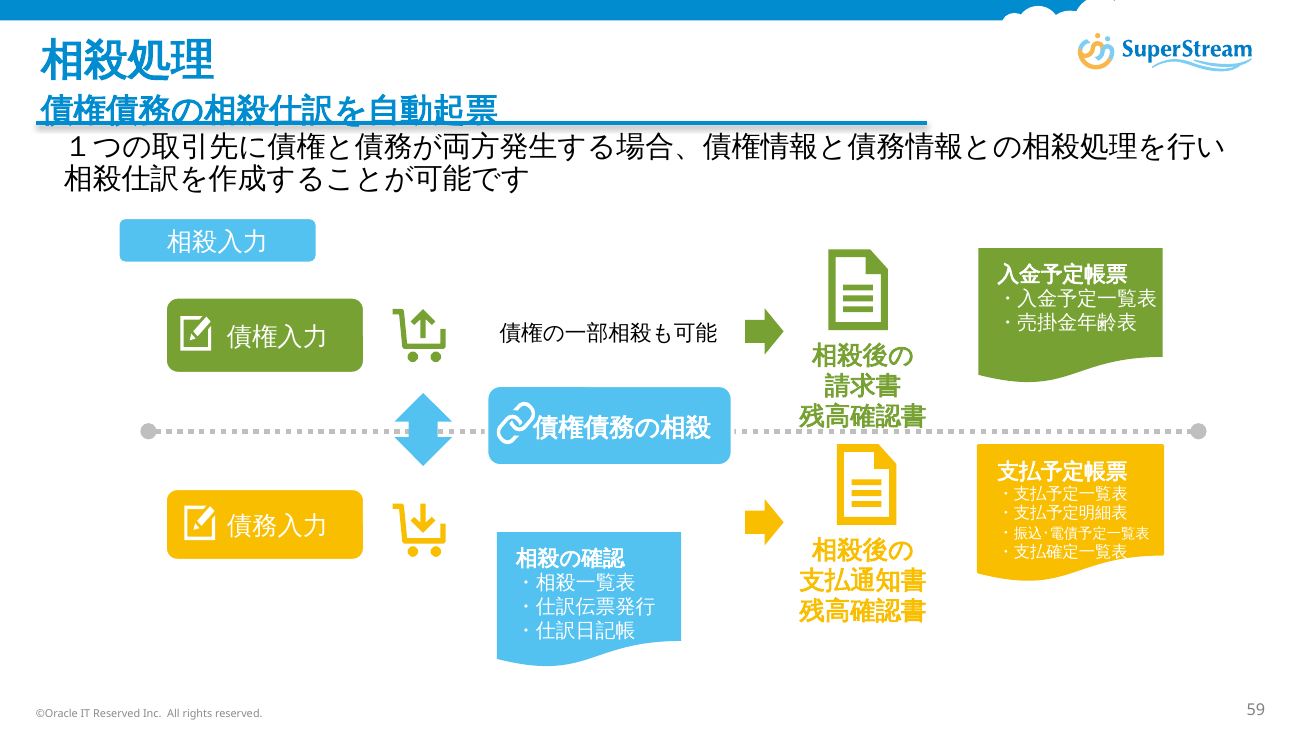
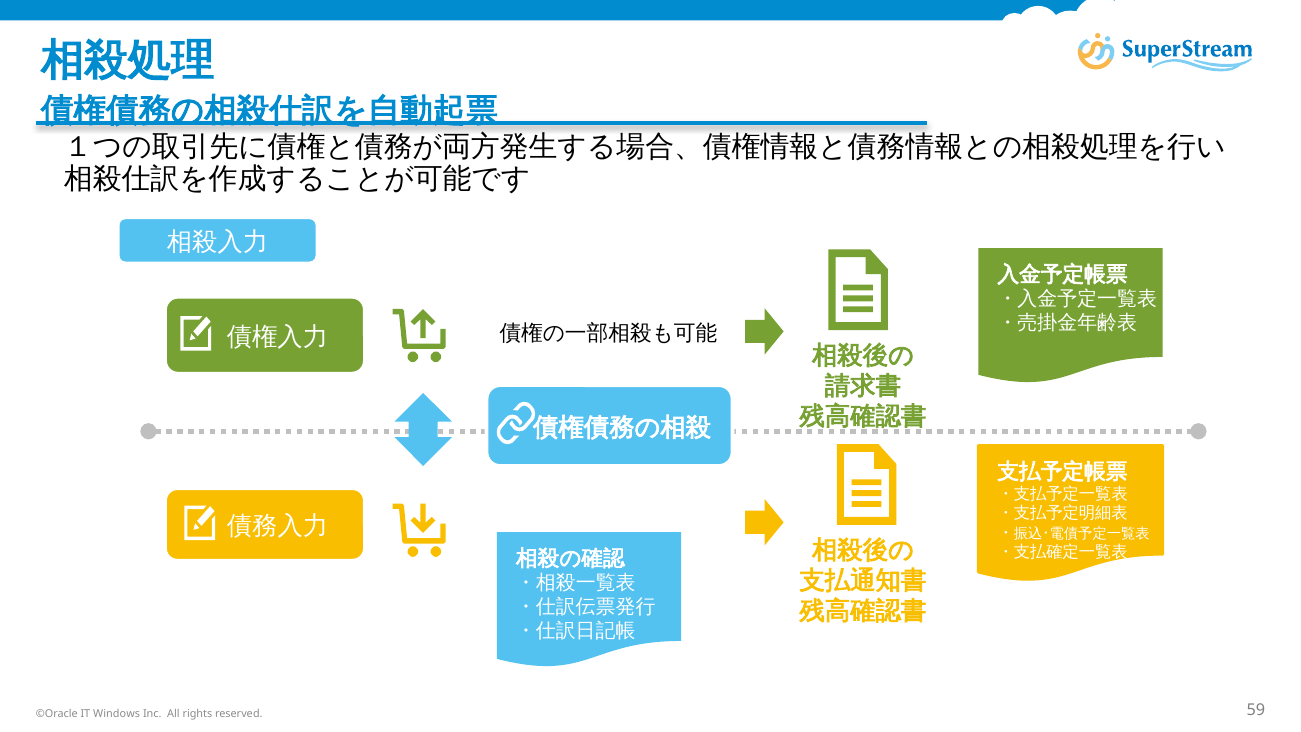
IT Reserved: Reserved -> Windows (117, 713)
